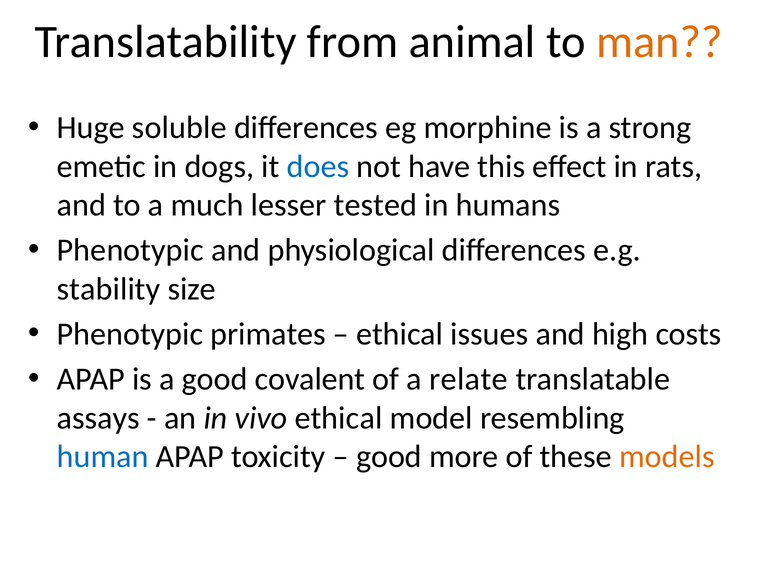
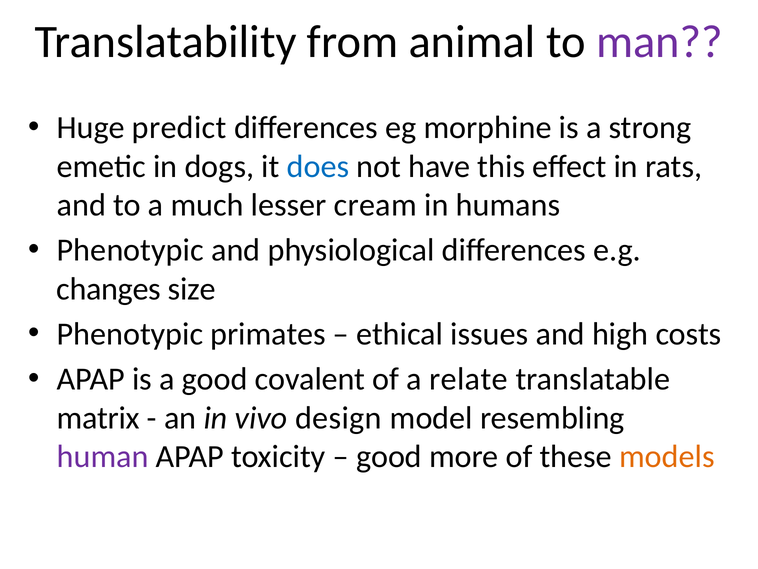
man colour: orange -> purple (659, 42)
soluble: soluble -> predict (179, 128)
tested: tested -> cream (375, 205)
stability: stability -> changes (109, 289)
assays: assays -> matrix (98, 418)
vivo ethical: ethical -> design (338, 418)
human colour: blue -> purple (103, 456)
